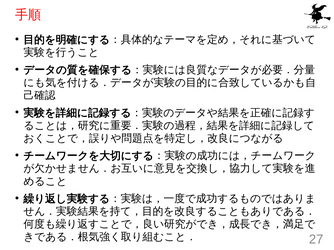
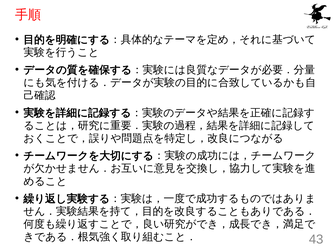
27: 27 -> 43 (316, 240)
